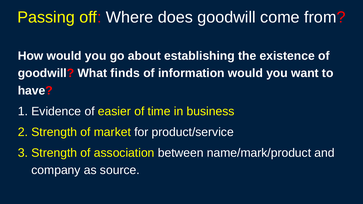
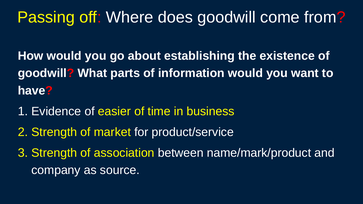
finds: finds -> parts (125, 73)
